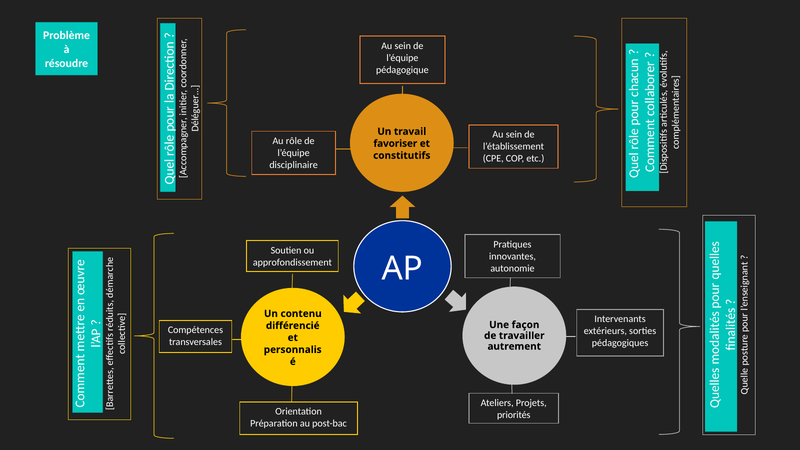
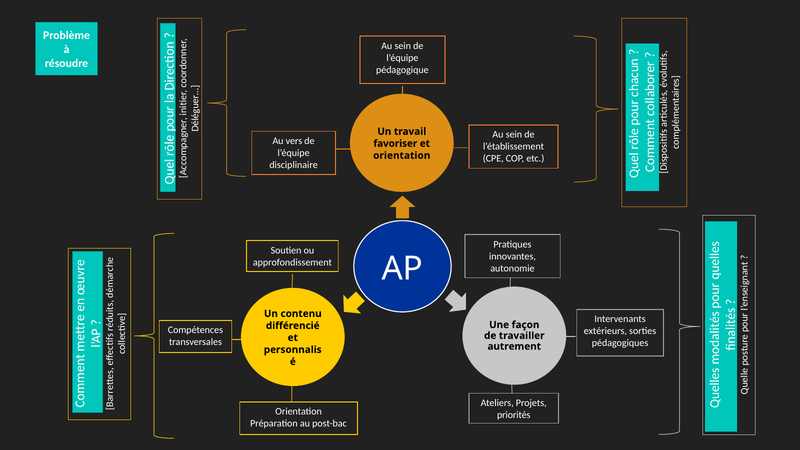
rôle: rôle -> vers (294, 141)
constitutifs: constitutifs -> orientation (402, 155)
